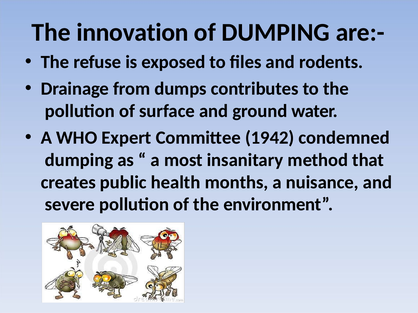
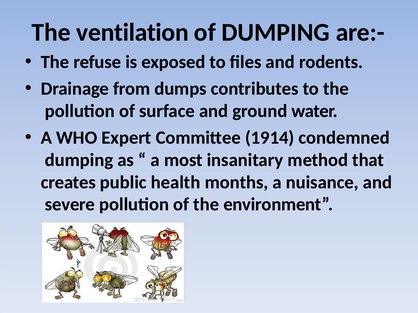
innovation: innovation -> ventilation (133, 33)
1942: 1942 -> 1914 (270, 138)
